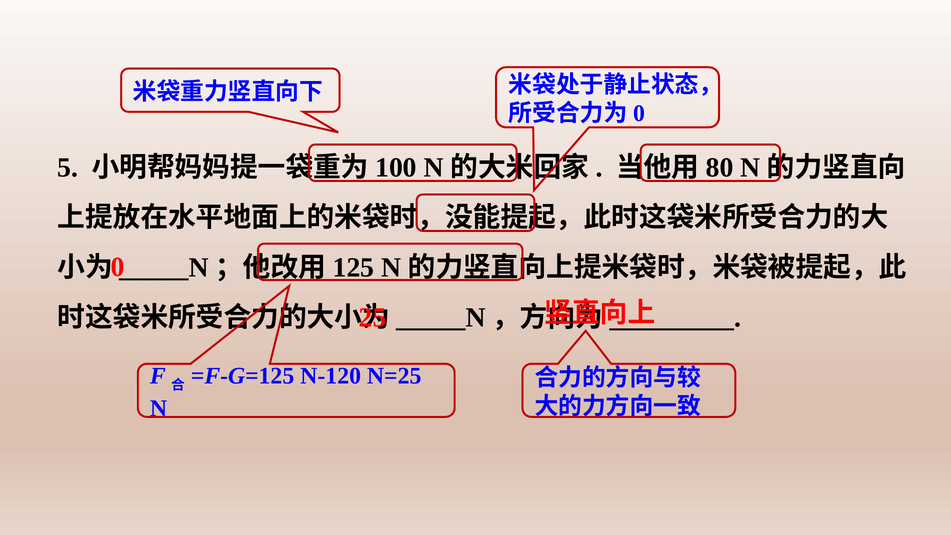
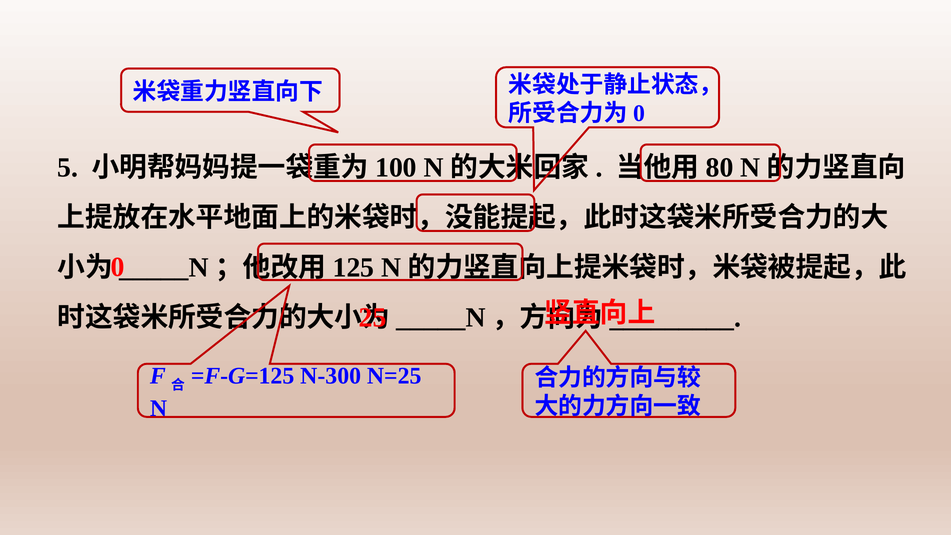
N-120: N-120 -> N-300 (331, 376)
